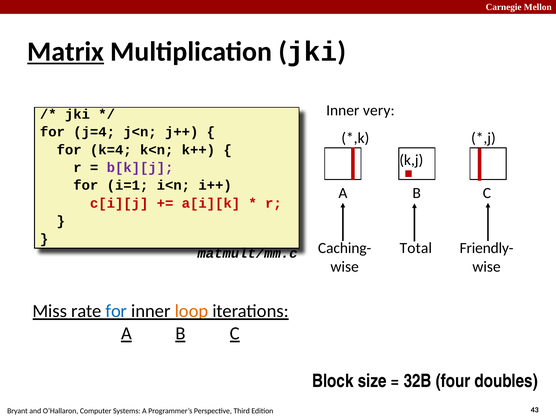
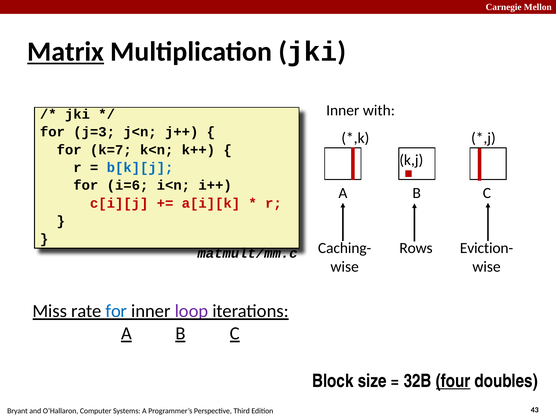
very: very -> with (379, 110)
j=4: j=4 -> j=3 (94, 132)
k=4: k=4 -> k=7 (111, 150)
b[k][j colour: purple -> blue (140, 168)
i=1: i=1 -> i=6 (128, 185)
Total: Total -> Rows (416, 248)
Friendly-: Friendly- -> Eviction- (487, 248)
loop colour: orange -> purple (191, 311)
four underline: none -> present (453, 381)
